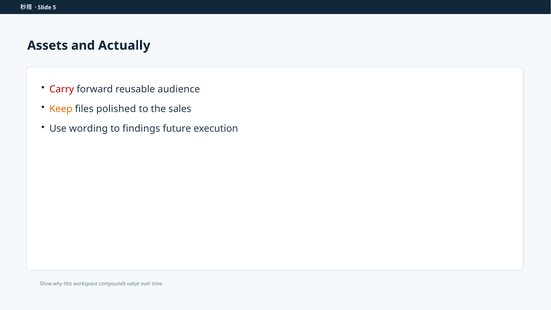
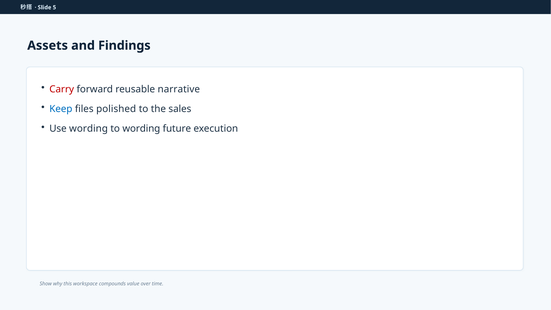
Actually: Actually -> Findings (124, 46)
audience: audience -> narrative (179, 89)
Keep colour: orange -> blue (61, 109)
to findings: findings -> wording (141, 129)
